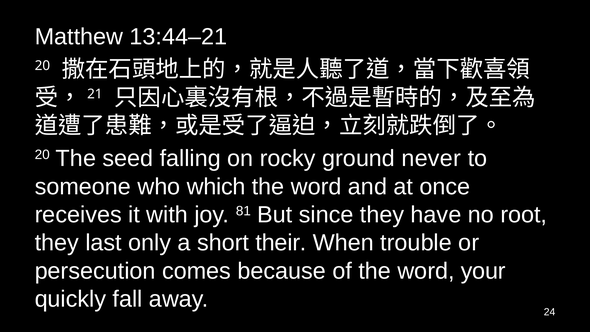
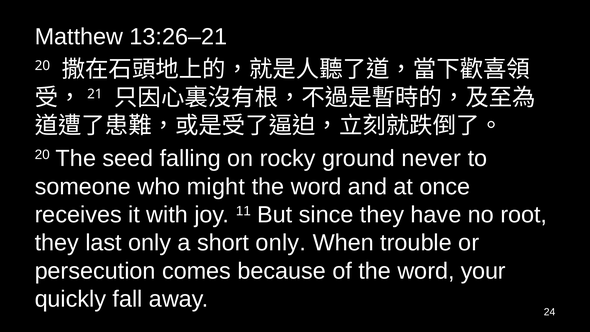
13:44–21: 13:44–21 -> 13:26–21 (178, 37)
which: which -> might (216, 187)
81: 81 -> 11 (243, 211)
short their: their -> only (281, 243)
